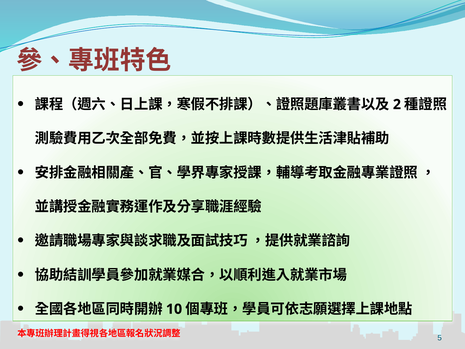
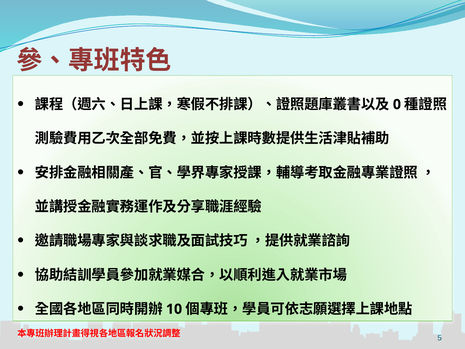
2: 2 -> 0 (397, 104)
